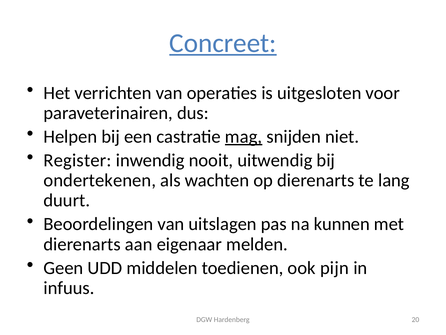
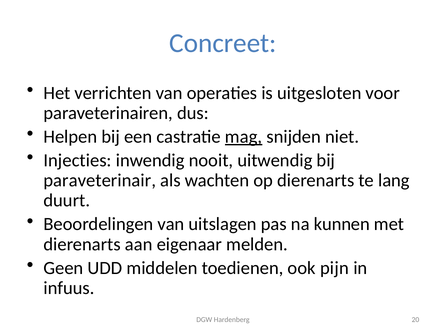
Concreet underline: present -> none (223, 43)
Register: Register -> Injecties (78, 160)
ondertekenen: ondertekenen -> paraveterinair (100, 180)
